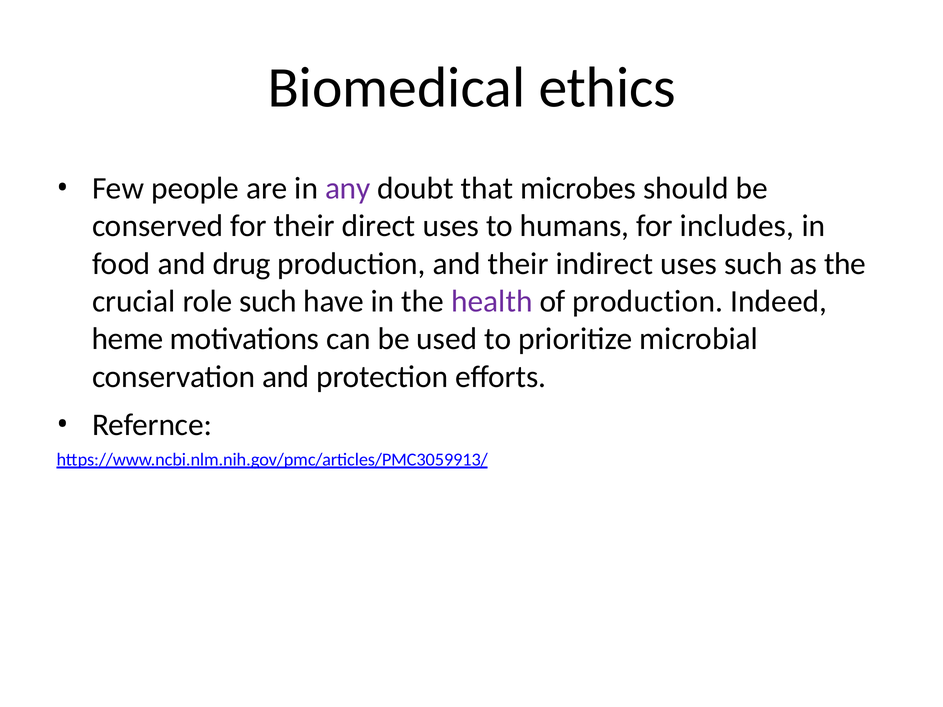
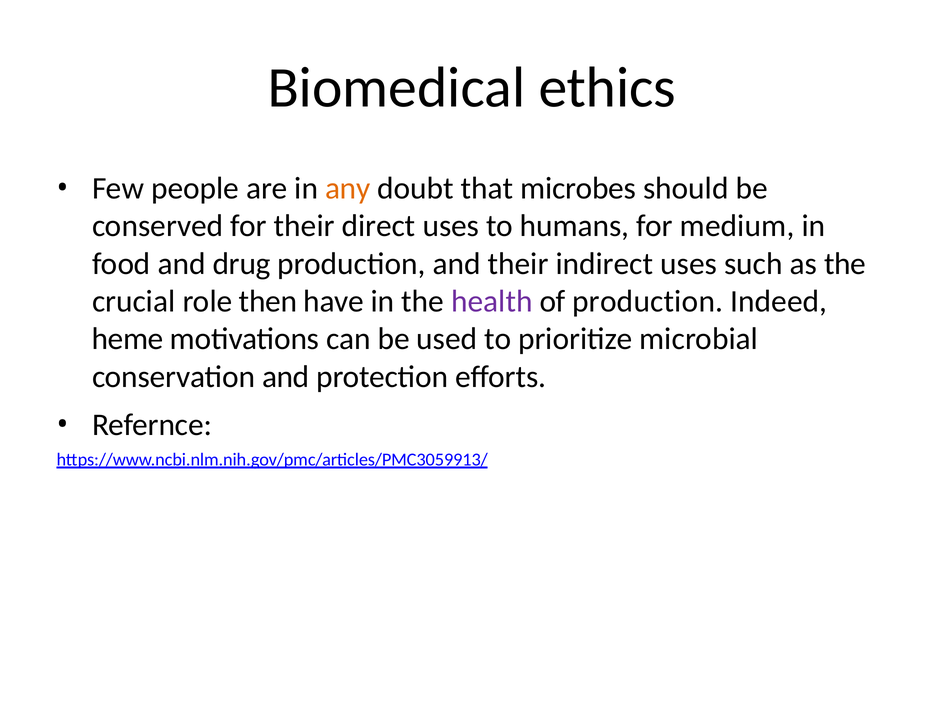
any colour: purple -> orange (348, 188)
includes: includes -> medium (737, 226)
role such: such -> then (268, 301)
